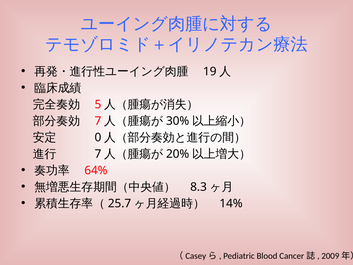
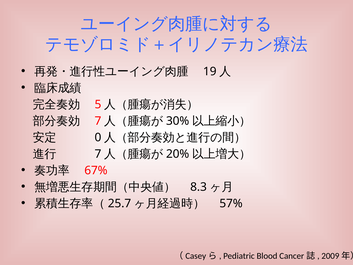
64%: 64% -> 67% (96, 170)
14%: 14% -> 57% (231, 203)
